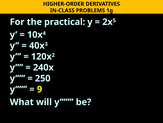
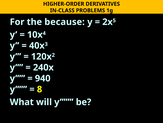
practical: practical -> because (65, 22)
250: 250 -> 940 (43, 78)
9: 9 -> 8 (40, 89)
